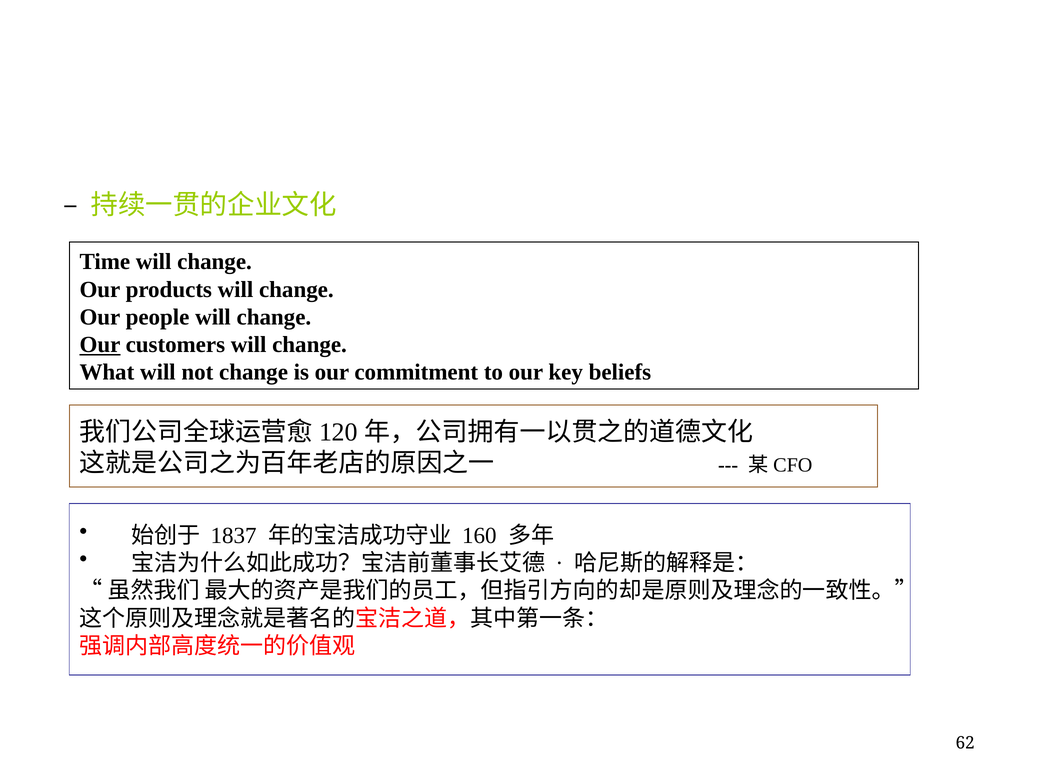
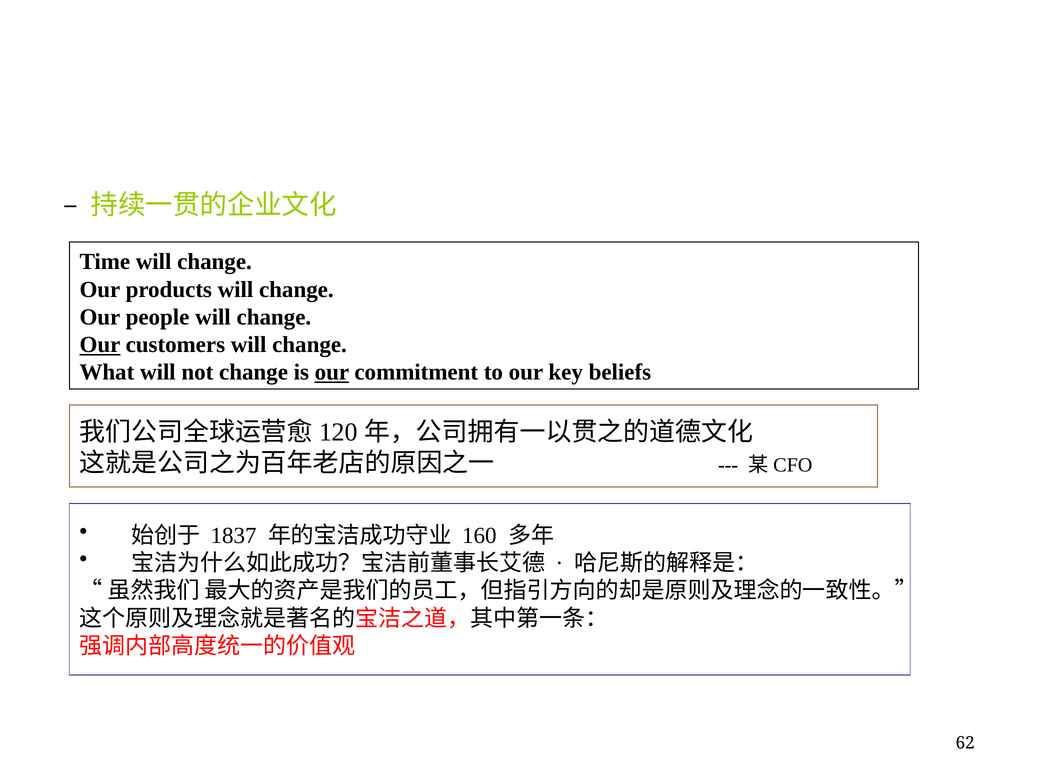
our underline: none -> present (332, 372)
